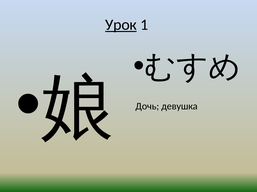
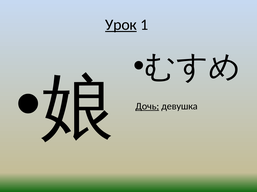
Дочь underline: none -> present (147, 107)
